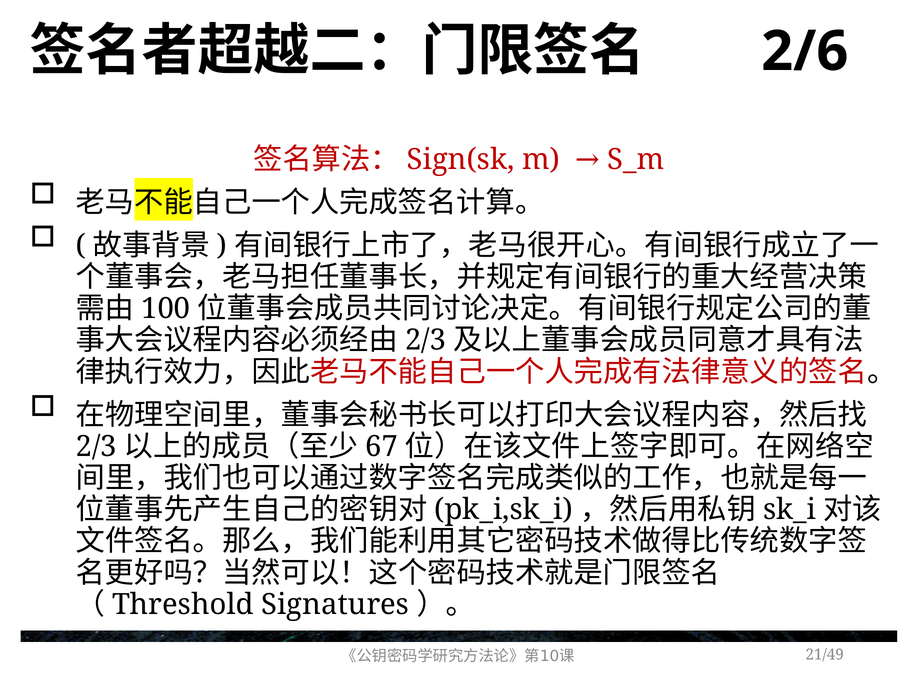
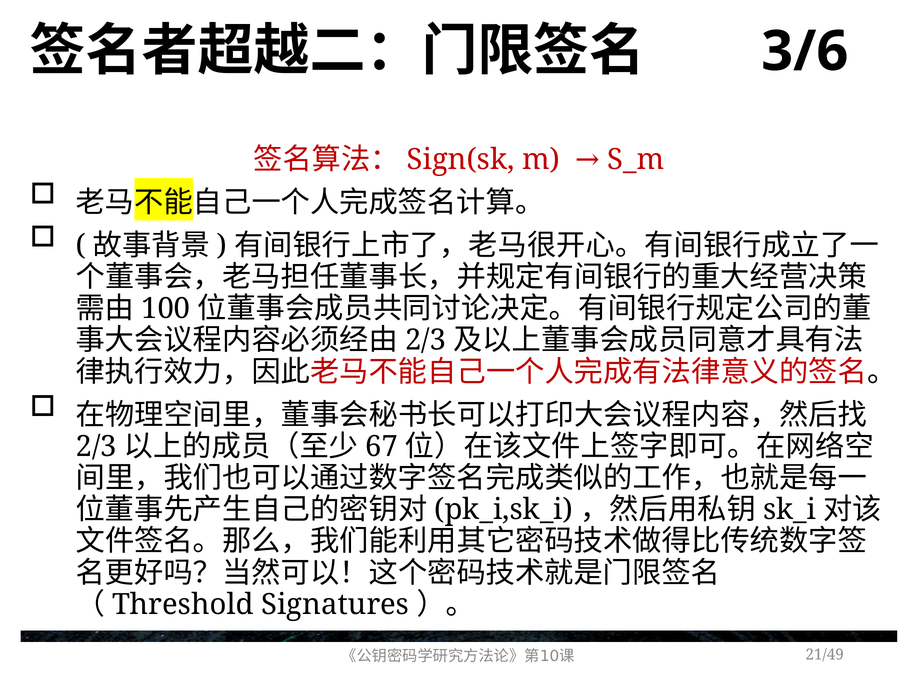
2/6: 2/6 -> 3/6 (805, 51)
